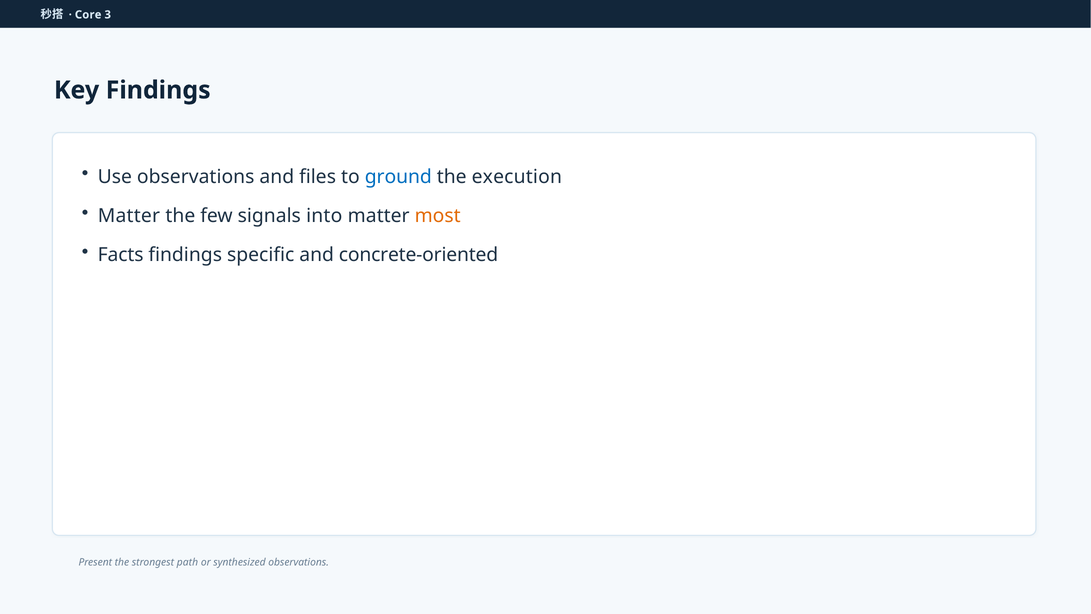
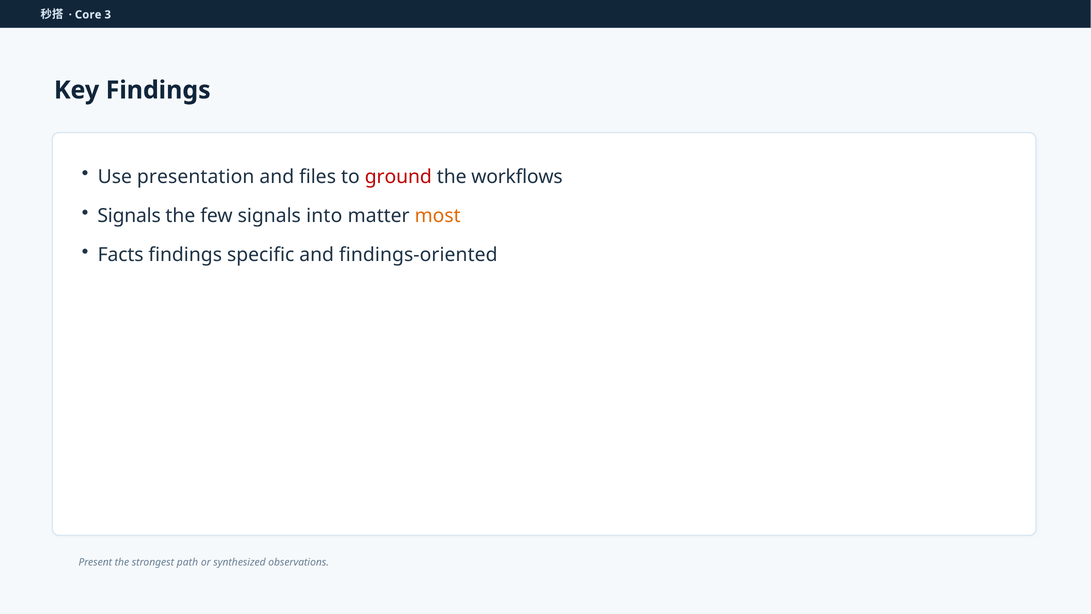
Use observations: observations -> presentation (196, 177)
ground colour: blue -> red (398, 177)
execution: execution -> workflows (517, 177)
Matter: Matter -> Signals (129, 216)
concrete-oriented: concrete-oriented -> findings-oriented (418, 255)
